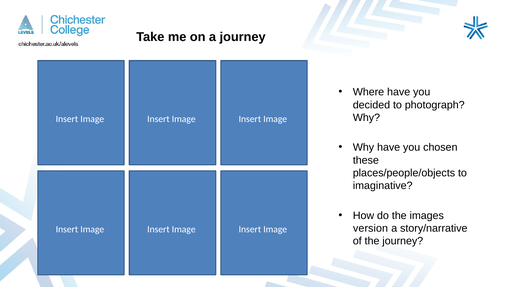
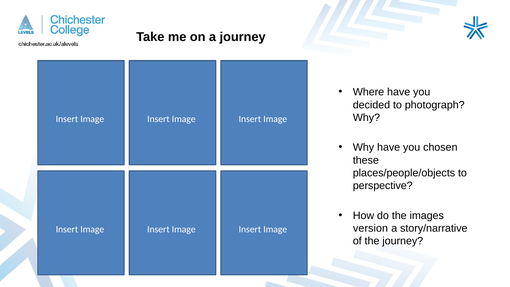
imaginative: imaginative -> perspective (383, 186)
